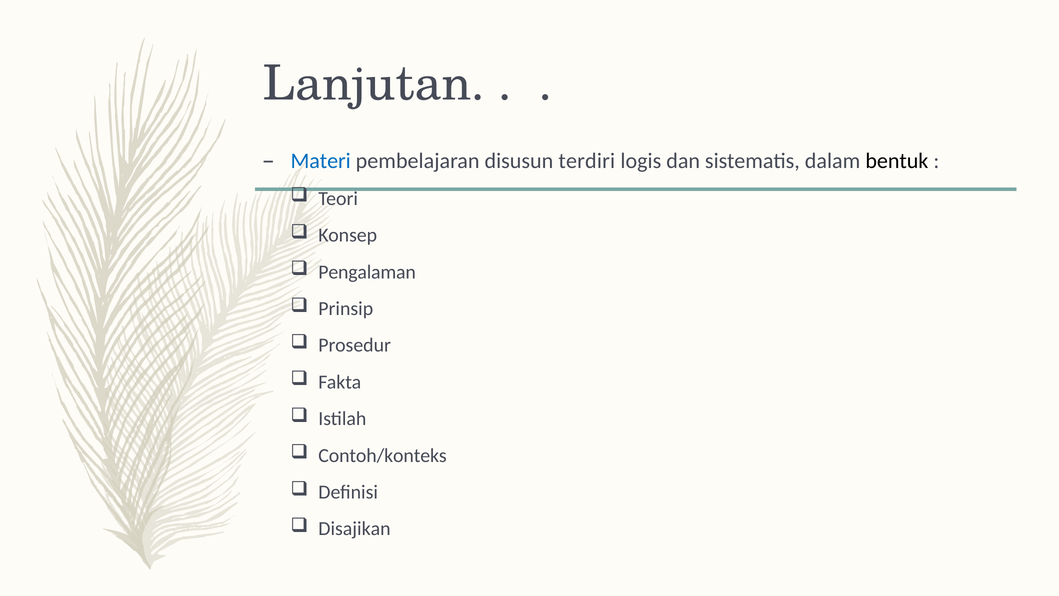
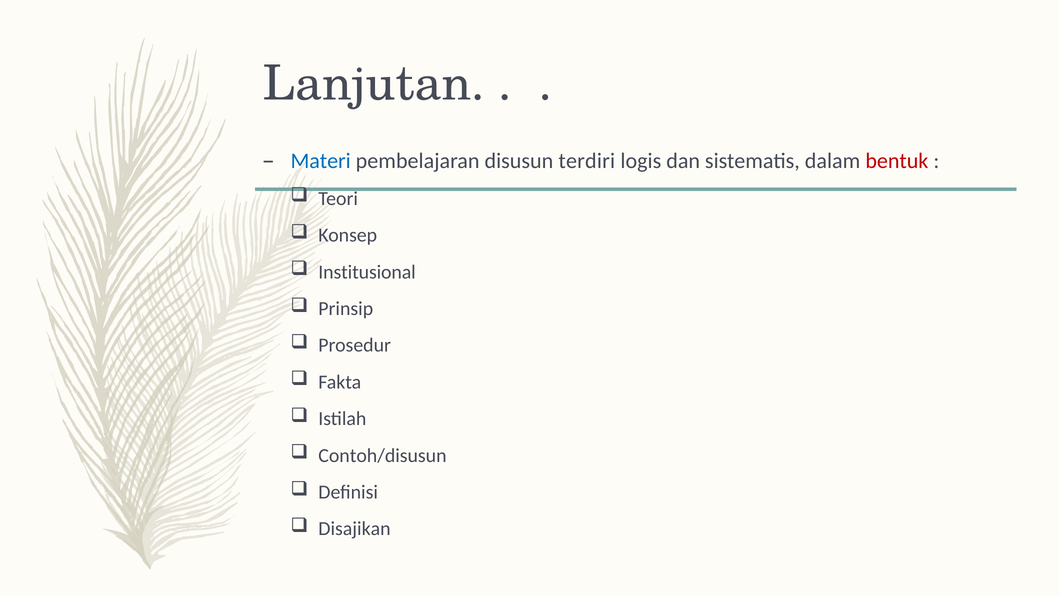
bentuk colour: black -> red (897, 161)
Pengalaman: Pengalaman -> Institusional (367, 272)
Contoh/konteks: Contoh/konteks -> Contoh/disusun (382, 455)
